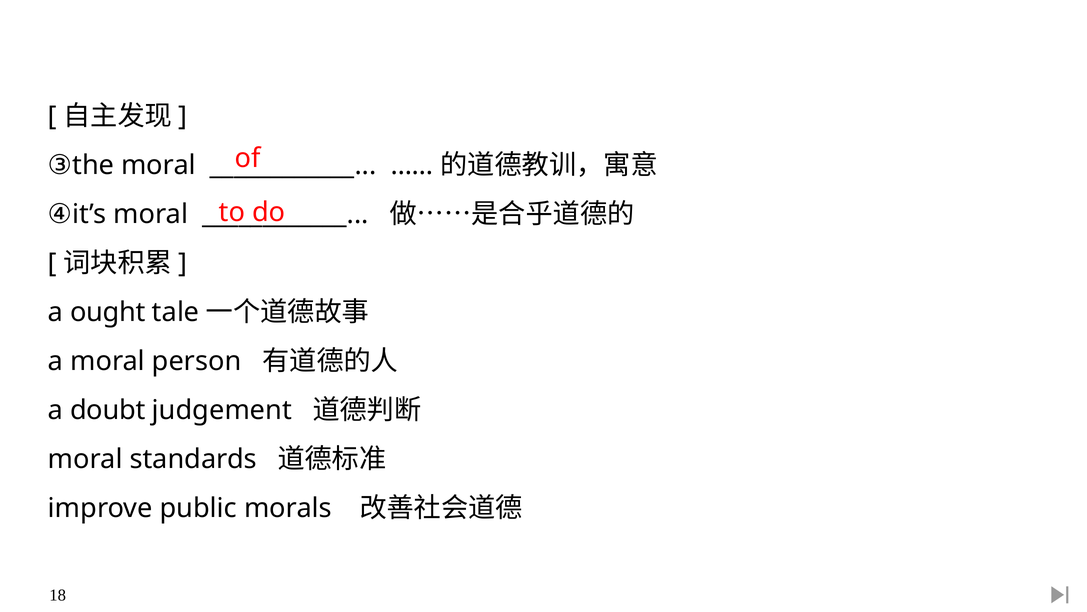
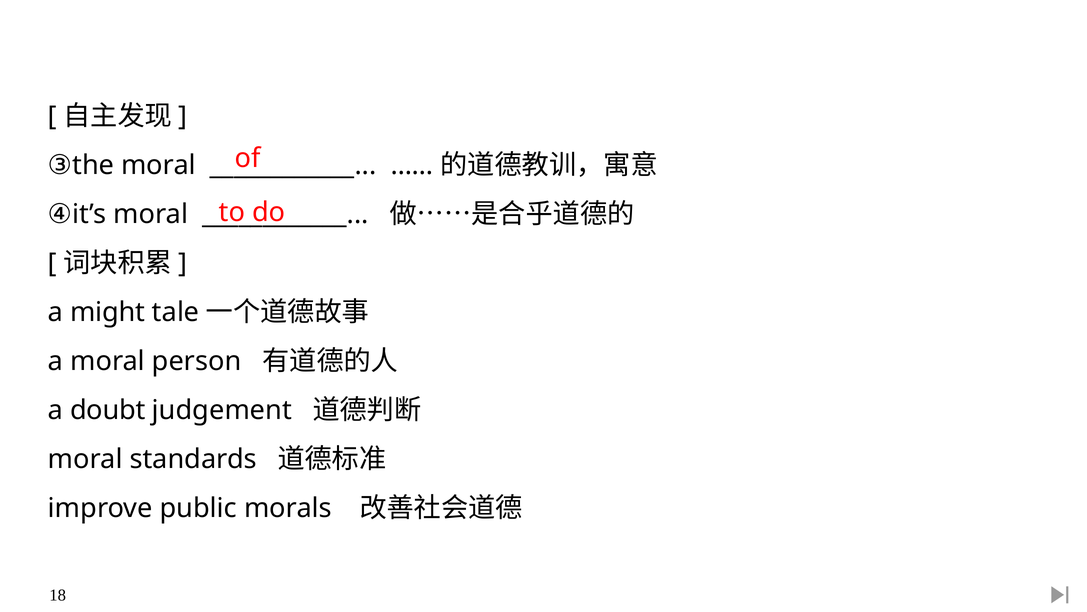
ought: ought -> might (108, 312)
